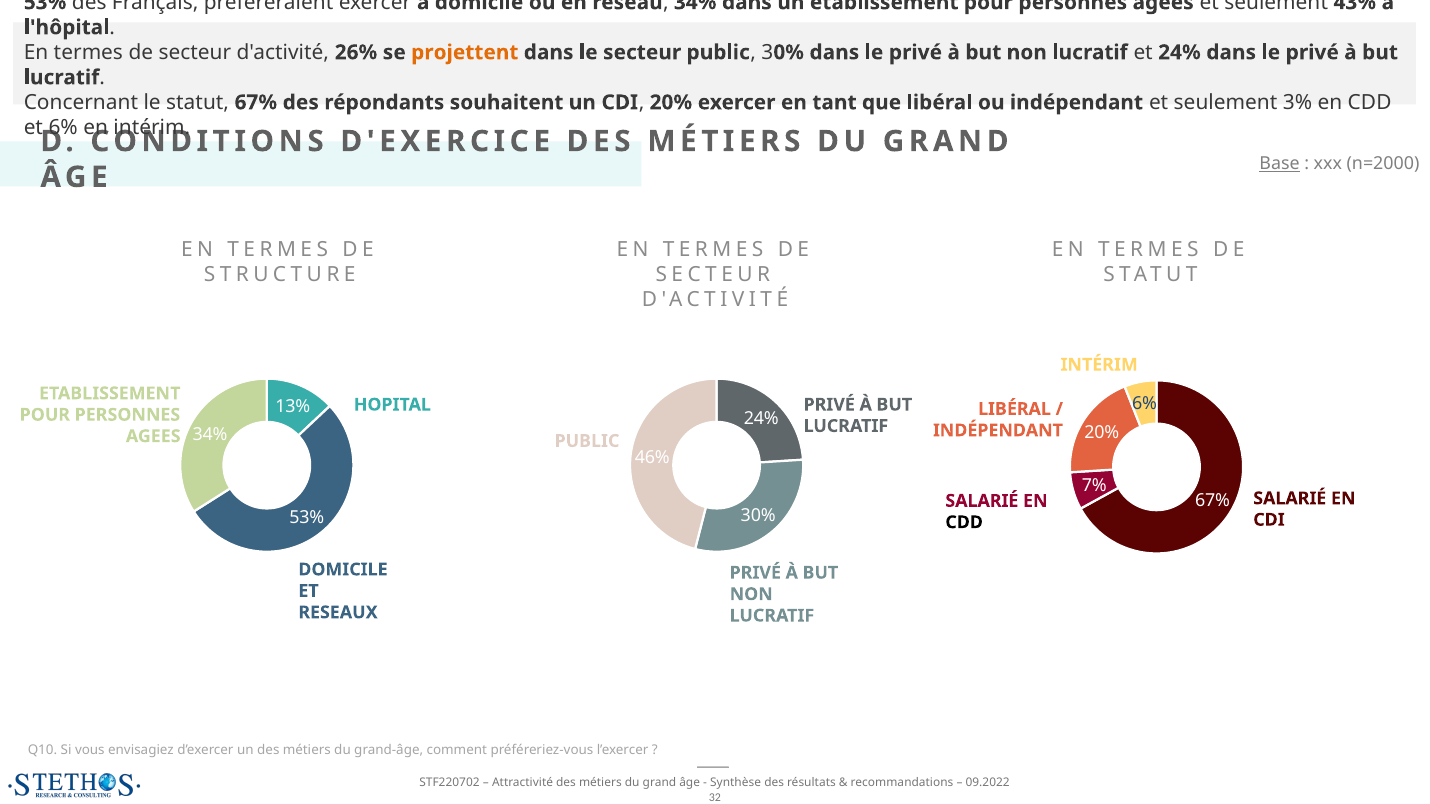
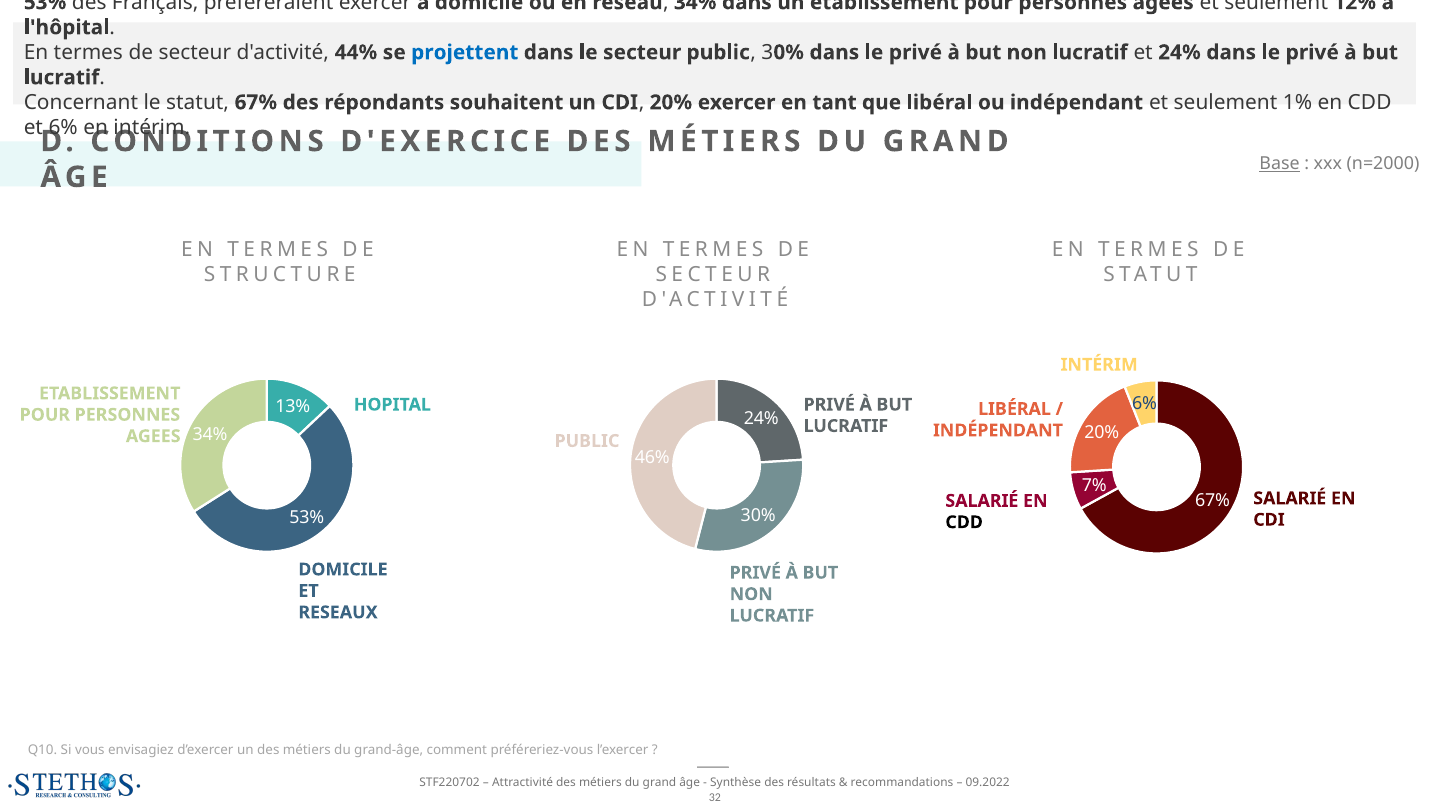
43%: 43% -> 12% (1355, 2)
26%: 26% -> 44% (356, 52)
projettent colour: orange -> blue (465, 52)
3%: 3% -> 1% (1298, 103)
